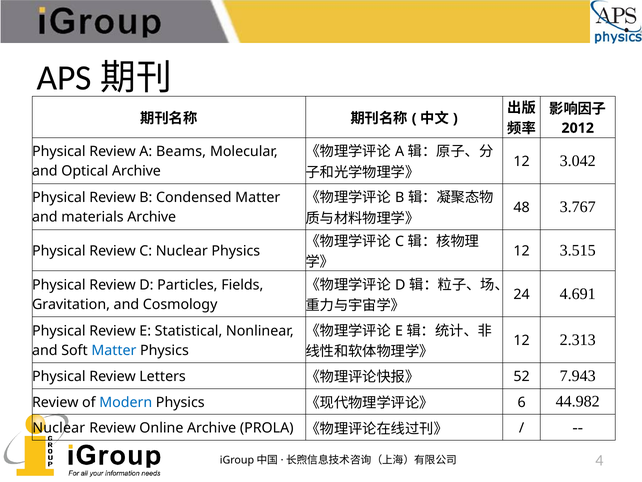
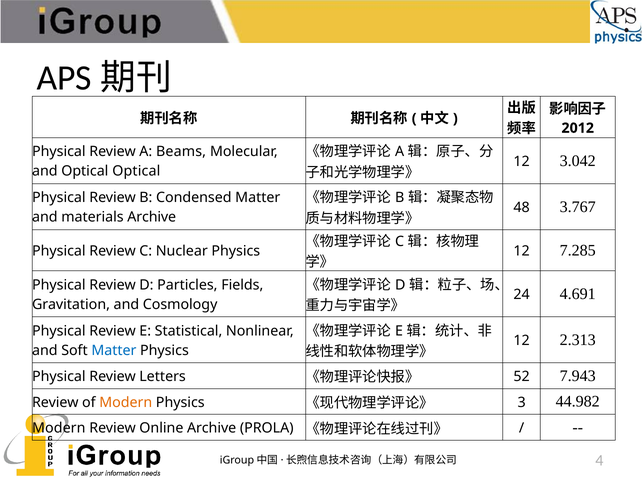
Optical Archive: Archive -> Optical (136, 171)
3.515: 3.515 -> 7.285 (578, 250)
Modern colour: blue -> orange (126, 402)
6: 6 -> 3 (522, 402)
Nuclear: Nuclear -> Modern (59, 428)
